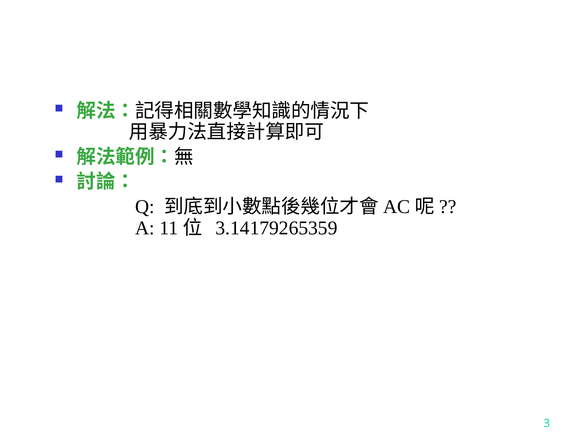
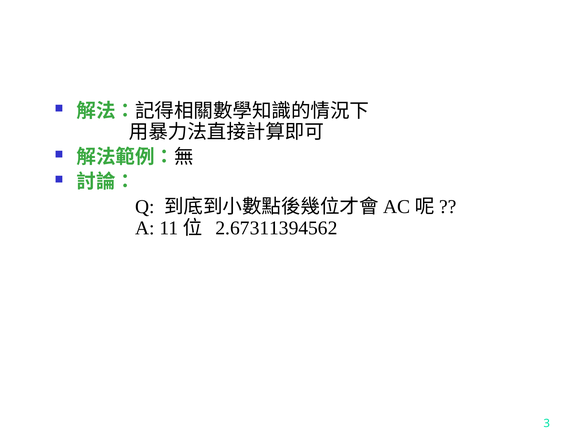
3.14179265359: 3.14179265359 -> 2.67311394562 (277, 228)
